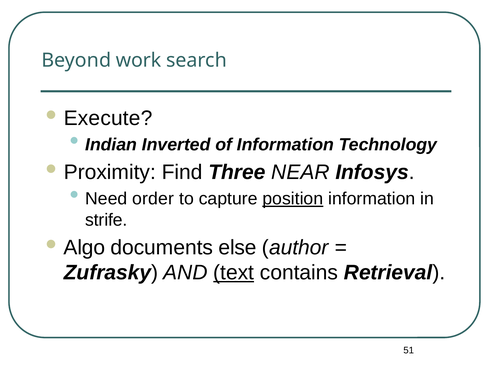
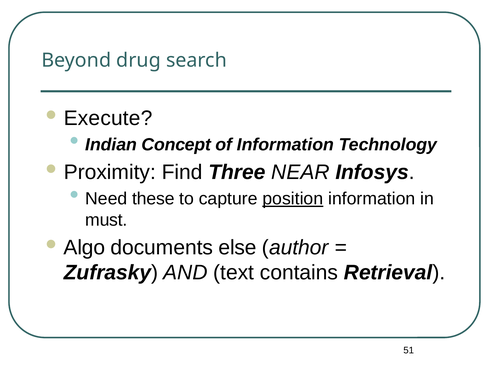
work: work -> drug (139, 60)
Inverted: Inverted -> Concept (176, 145)
order: order -> these (153, 199)
strife: strife -> must (106, 220)
text underline: present -> none (234, 273)
